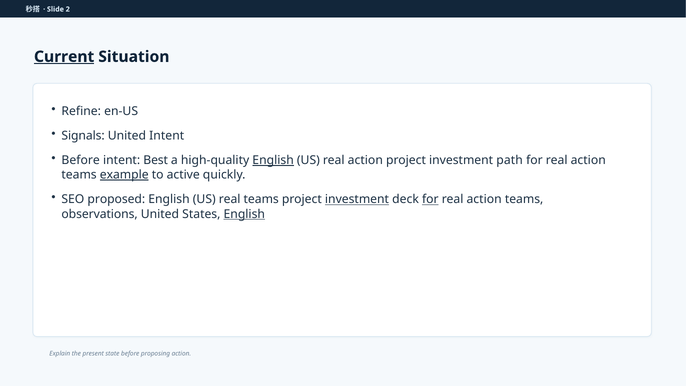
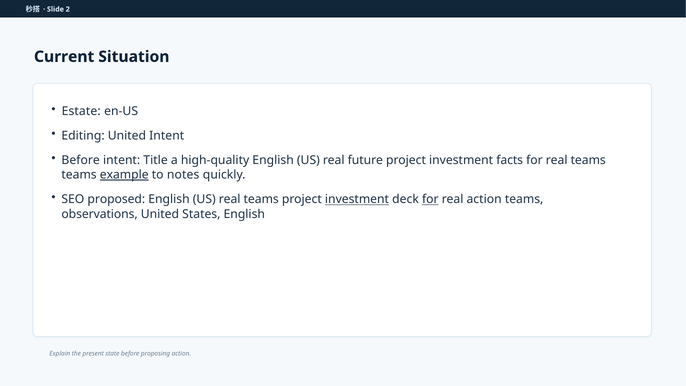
Current underline: present -> none (64, 57)
Refine: Refine -> Estate (81, 111)
Signals: Signals -> Editing (83, 136)
Best: Best -> Title (156, 160)
English underline: present -> none (273, 160)
US real action: action -> future (365, 160)
path: path -> facts (510, 160)
action: action -> teams (588, 160)
active: active -> notes (183, 175)
English underline: present -> none (244, 214)
